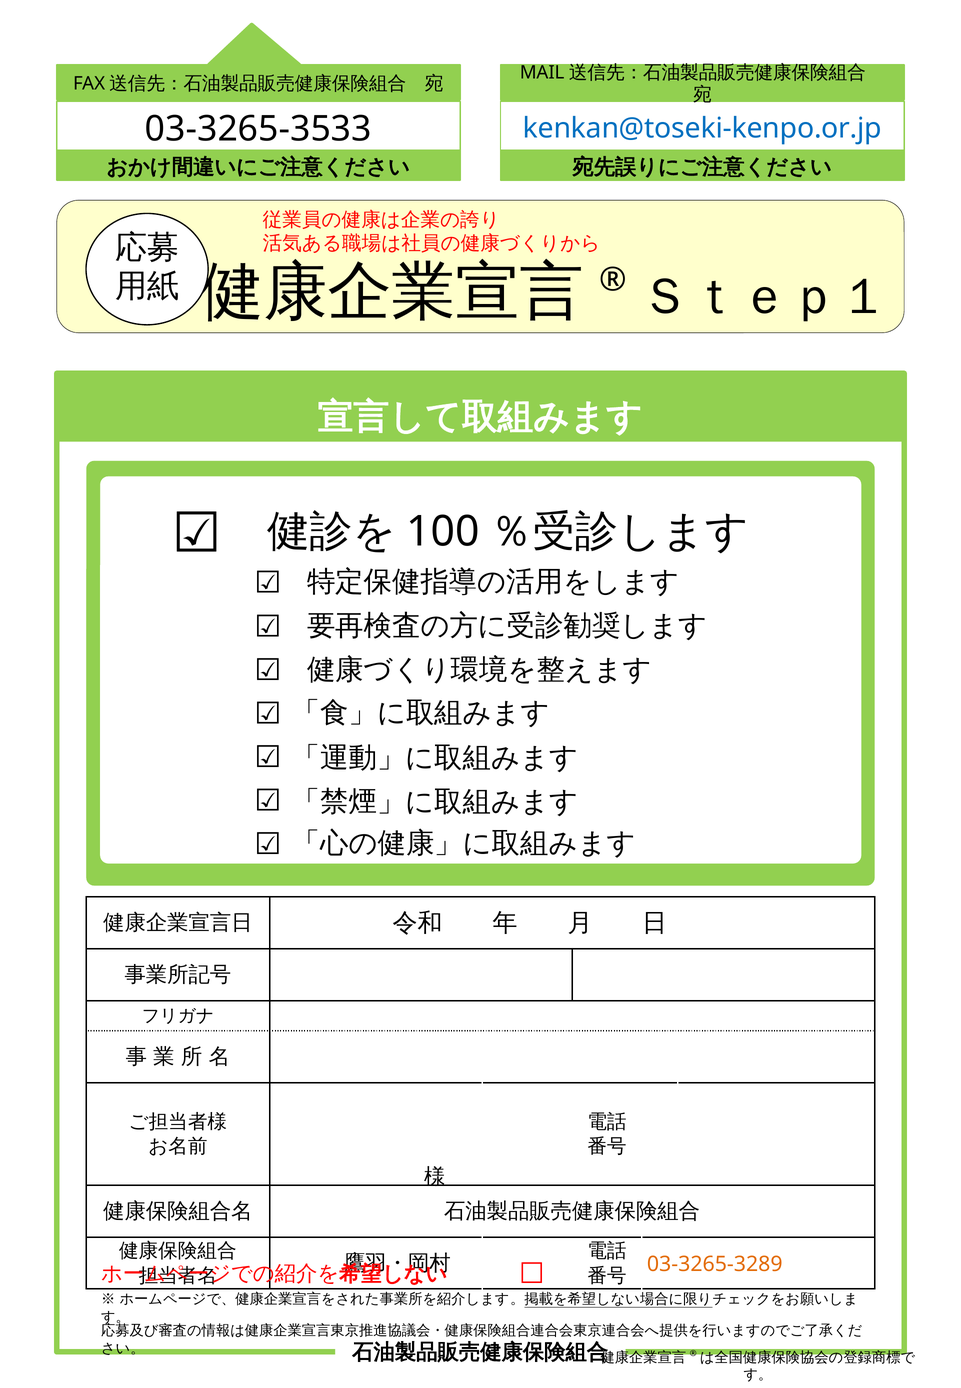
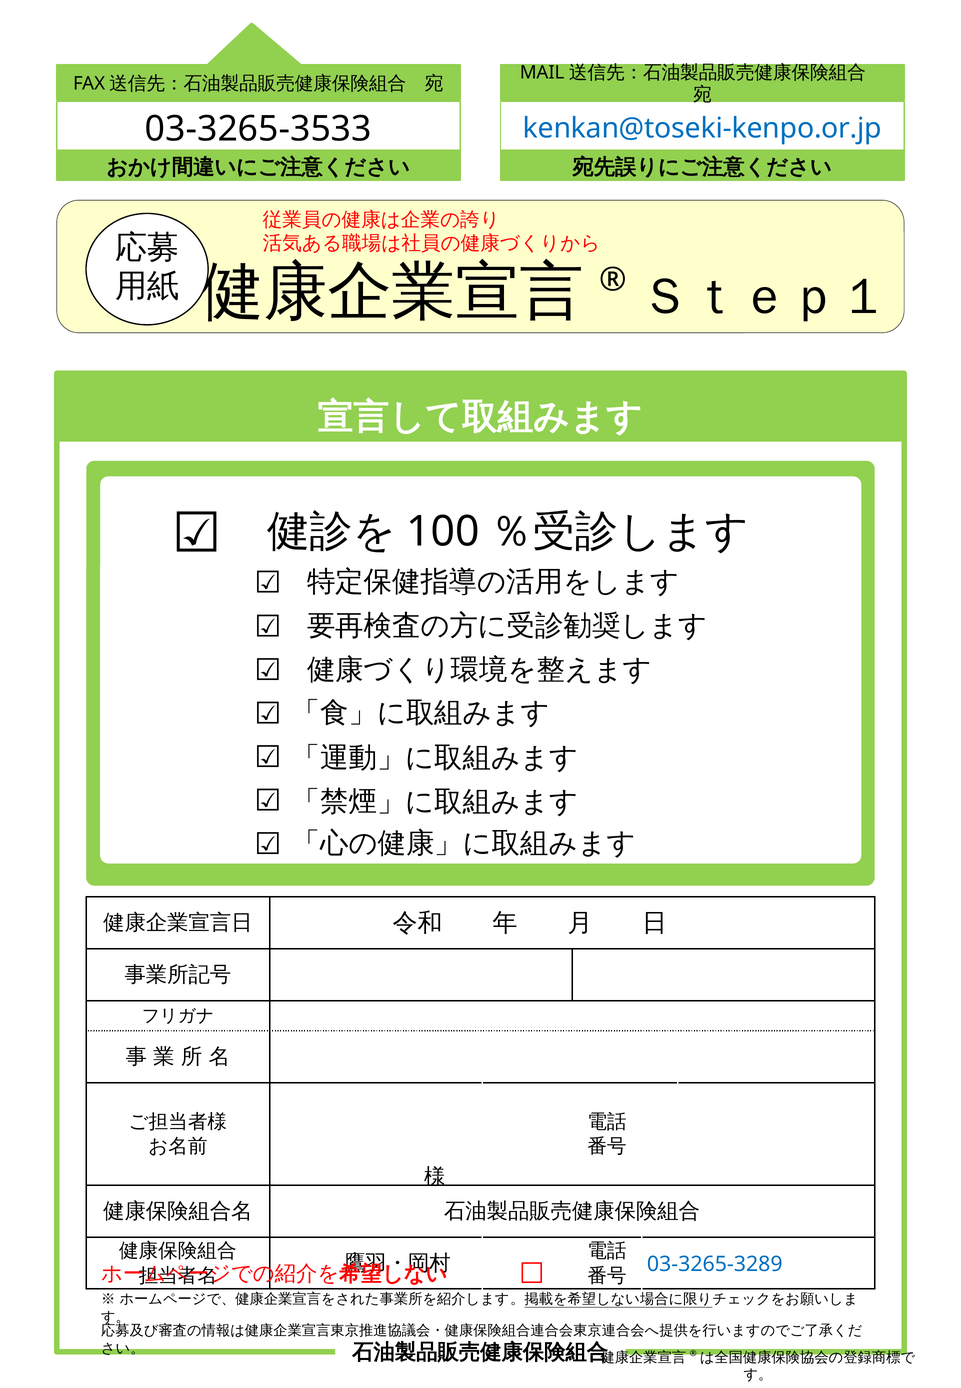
03-3265-3289 colour: orange -> blue (715, 1264)
